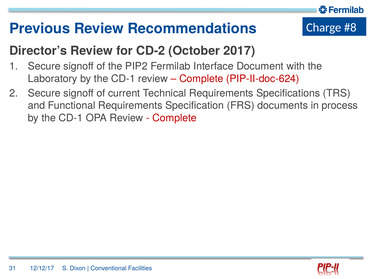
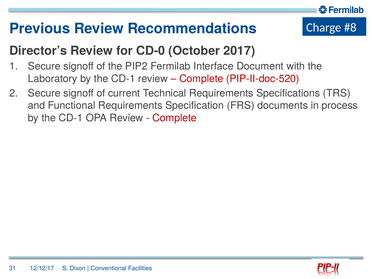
CD-2: CD-2 -> CD-0 (151, 51)
PIP-II-doc-624: PIP-II-doc-624 -> PIP-II-doc-520 (263, 79)
